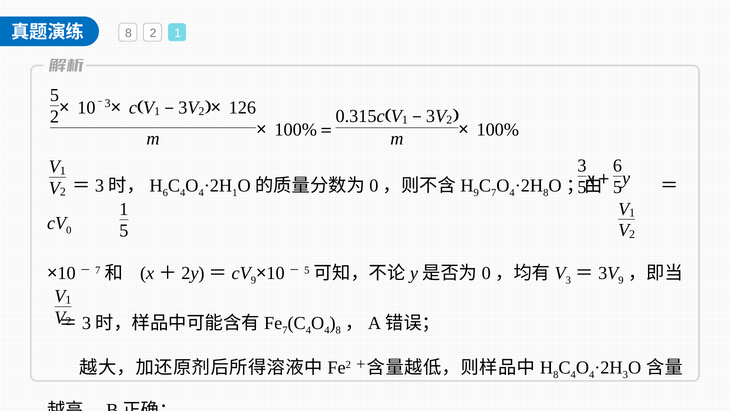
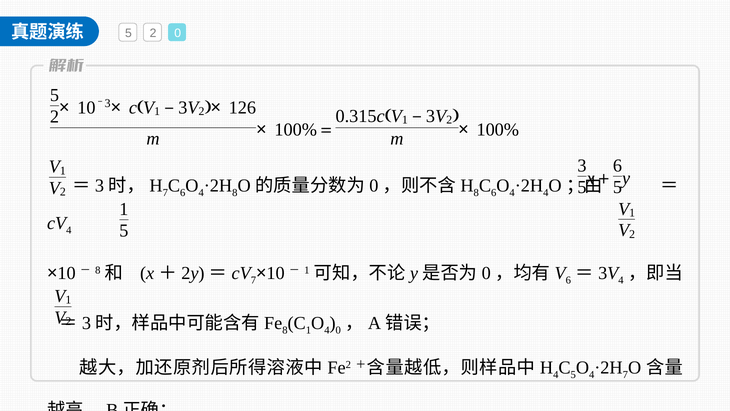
8: 8 -> 5 (128, 33)
2 1: 1 -> 0 (178, 33)
6: 6 -> 7 (165, 193)
4: 4 -> 6 (183, 193)
1: 1 -> 8 (235, 193)
9: 9 -> 8 (476, 193)
7: 7 -> 6 (494, 193)
8: 8 -> 4 (546, 193)
0: 0 -> 4 (69, 230)
7: 7 -> 8 (98, 270)
9: 9 -> 7 (253, 280)
5: 5 -> 1 (307, 270)
3: 3 -> 6 (568, 280)
9: 9 -> 4 (621, 280)
7: 7 -> 8 (285, 330)
4: 4 -> 1 (308, 330)
8: 8 -> 0 (338, 330)
8: 8 -> 4 (556, 375)
4: 4 -> 5 (573, 375)
3: 3 -> 7 (625, 375)
